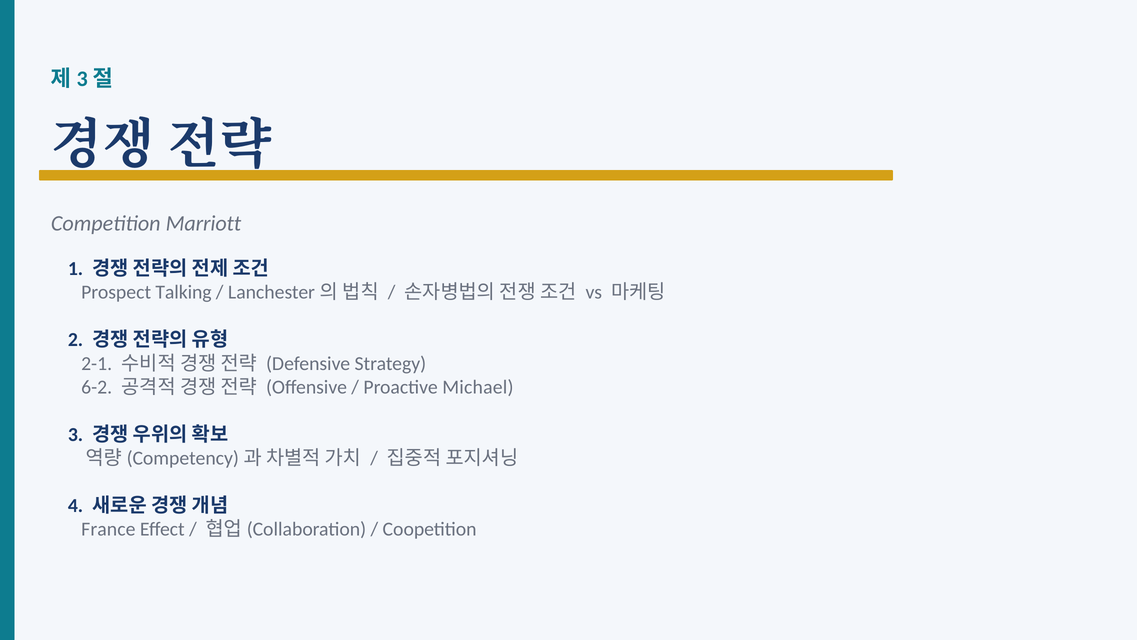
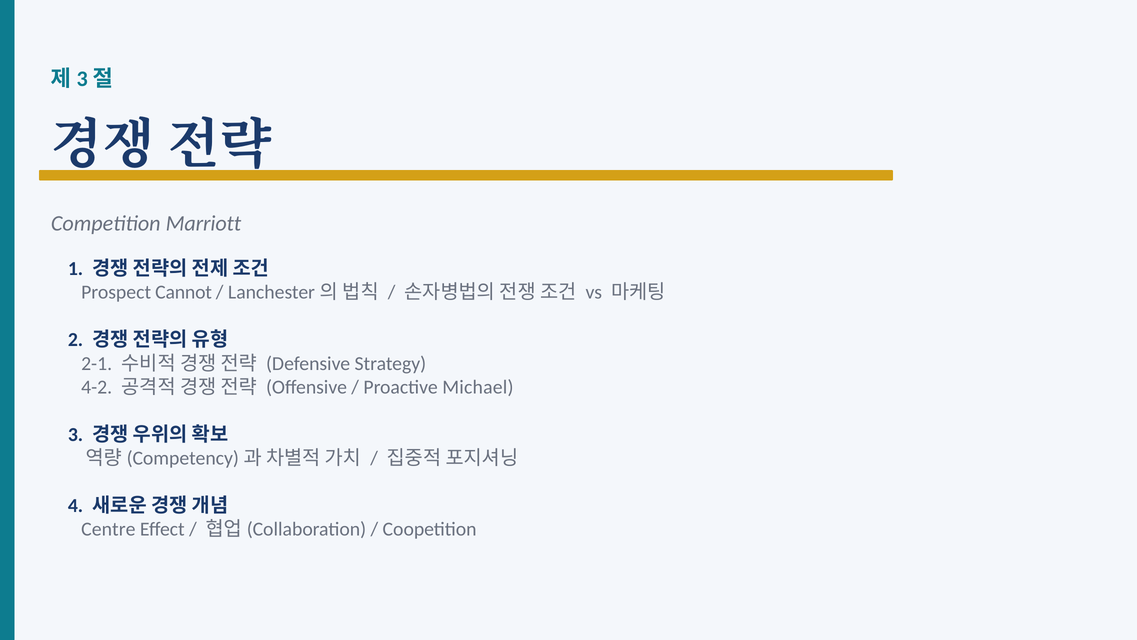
Talking: Talking -> Cannot (184, 292)
6-2: 6-2 -> 4-2 (97, 387)
France: France -> Centre (108, 529)
